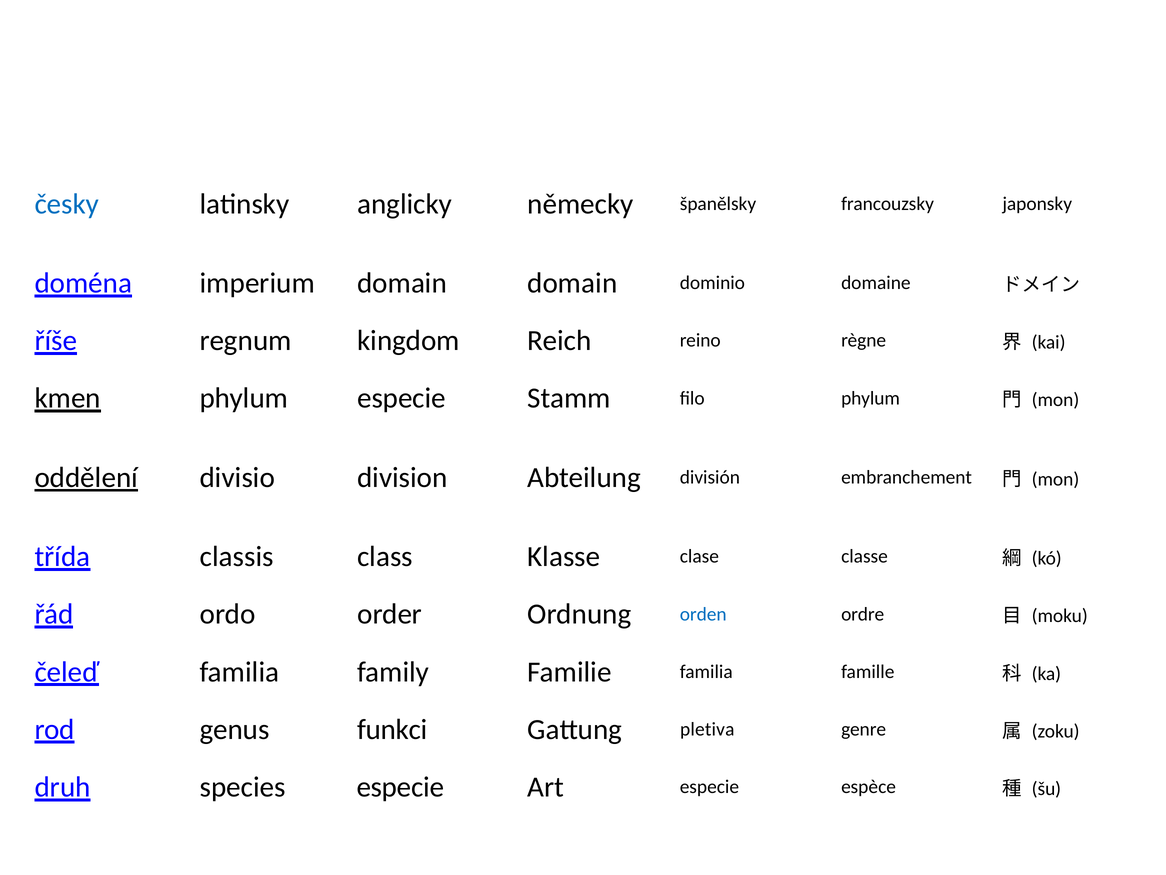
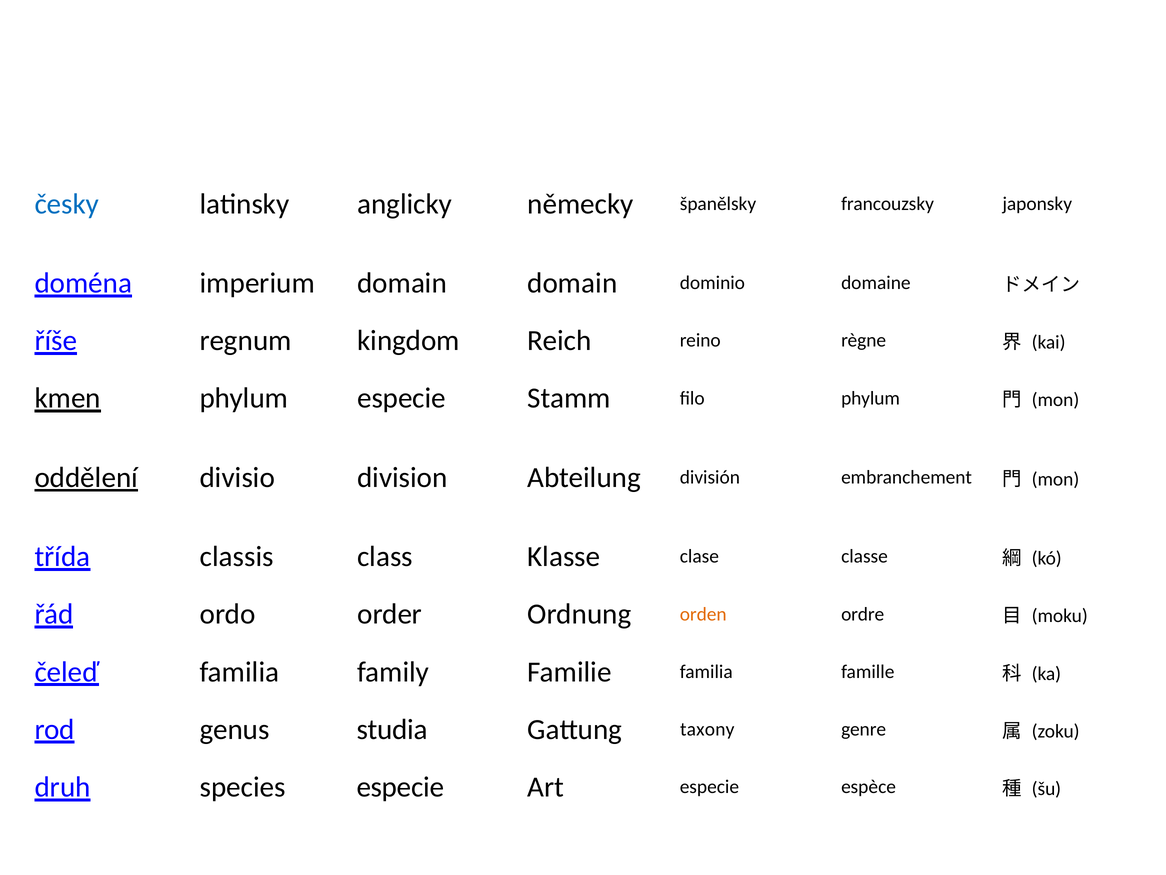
orden colour: blue -> orange (703, 614)
funkci: funkci -> studia (392, 729)
pletiva: pletiva -> taxony (707, 729)
